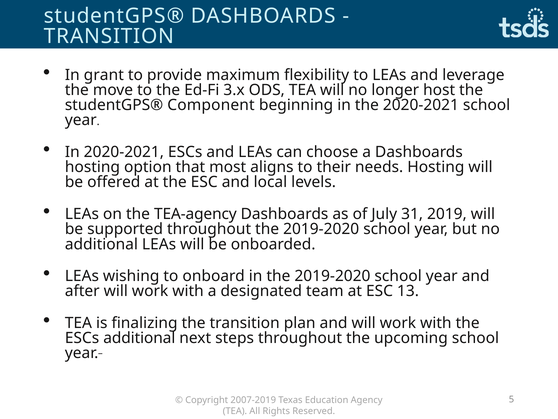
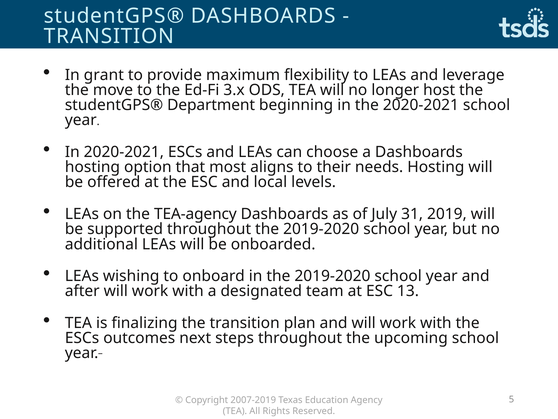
Component: Component -> Department (211, 105)
ESCs additional: additional -> outcomes (139, 338)
